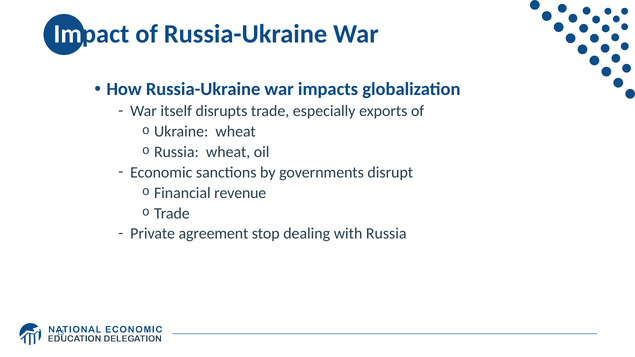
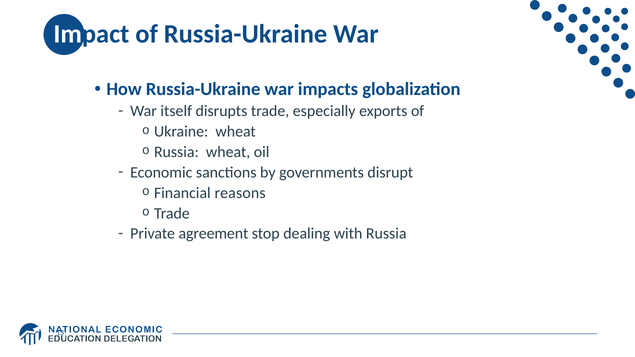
revenue: revenue -> reasons (240, 193)
